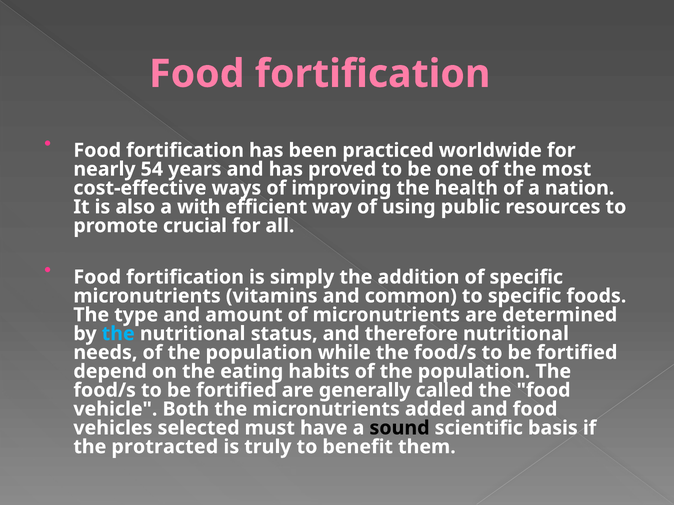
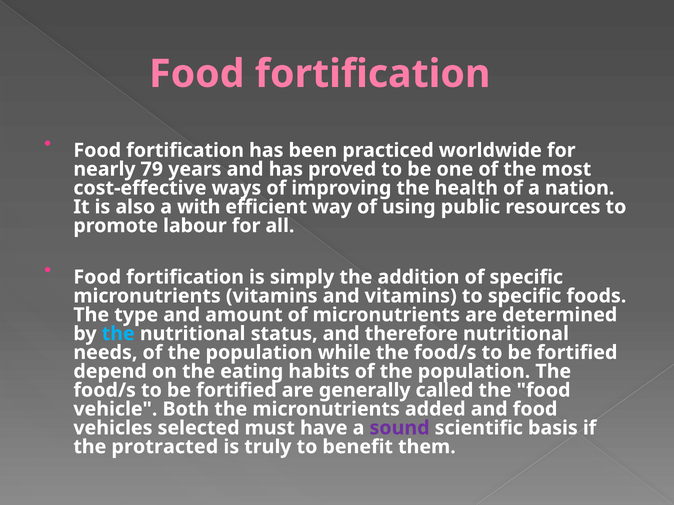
54: 54 -> 79 (152, 169)
crucial: crucial -> labour (195, 226)
and common: common -> vitamins (411, 296)
sound colour: black -> purple (400, 428)
